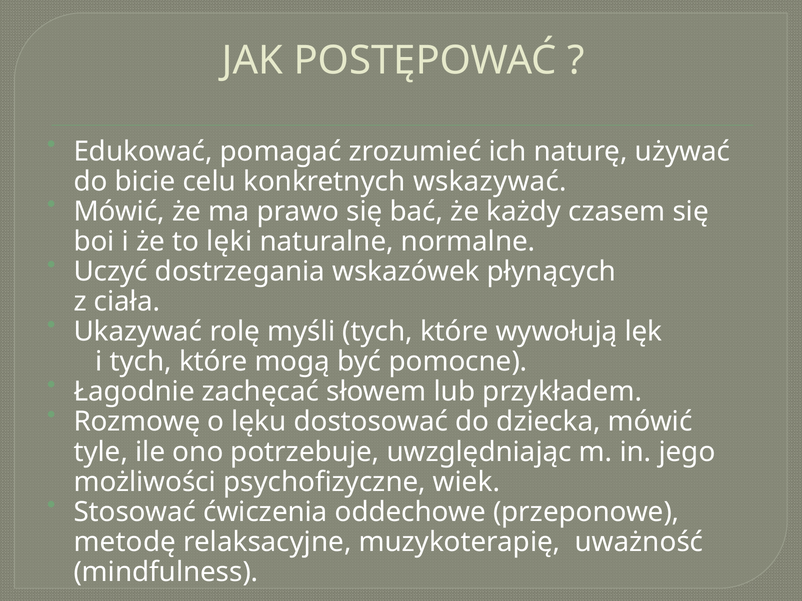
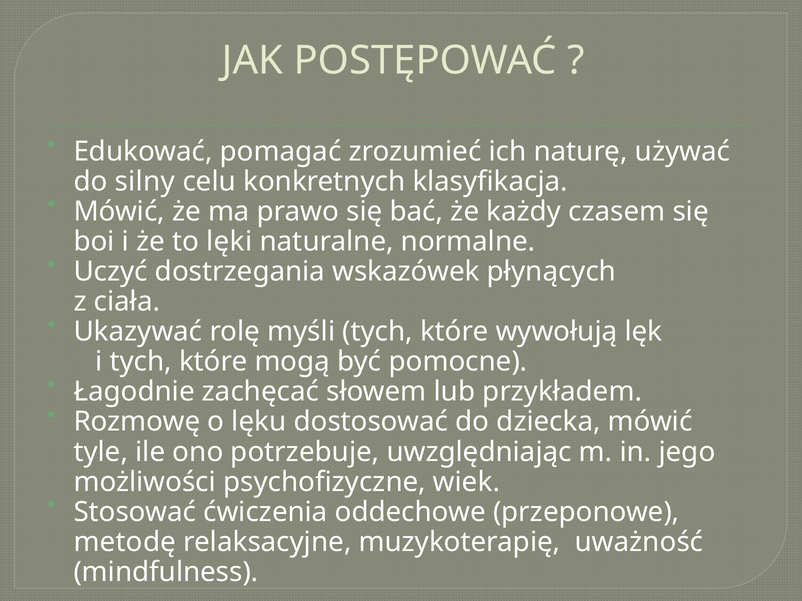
bicie: bicie -> silny (145, 182)
wskazywać: wskazywać -> klasyfikacja (490, 182)
